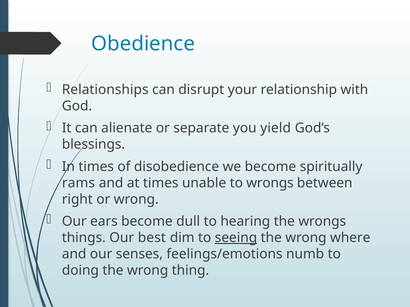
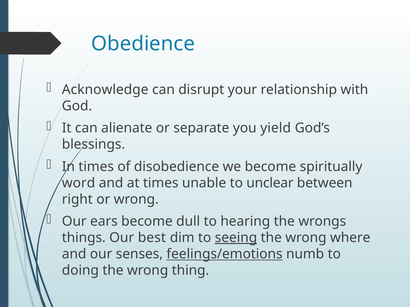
Relationships: Relationships -> Acknowledge (105, 90)
rams: rams -> word (79, 183)
to wrongs: wrongs -> unclear (270, 183)
feelings/emotions underline: none -> present (225, 254)
